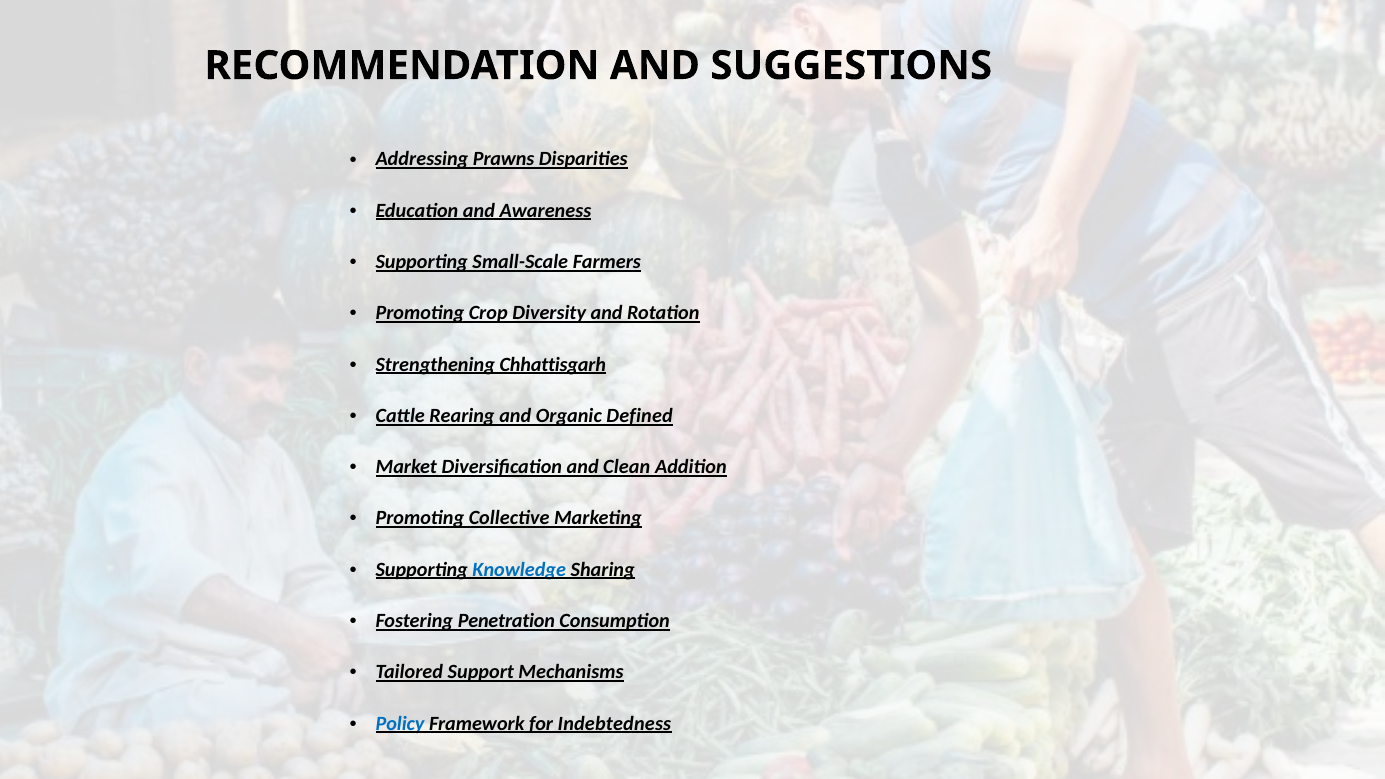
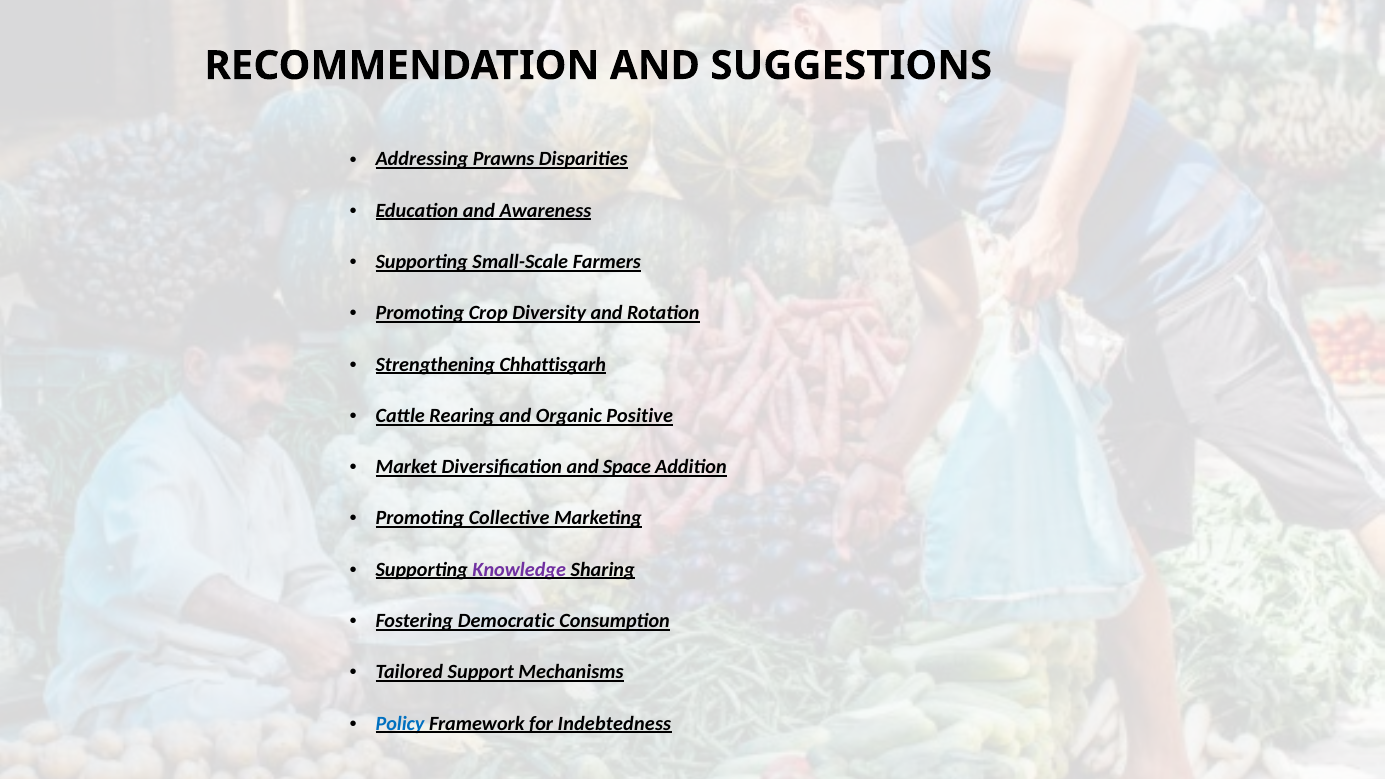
Defined: Defined -> Positive (640, 416)
Clean: Clean -> Space (627, 467)
Knowledge colour: blue -> purple (519, 570)
Penetration: Penetration -> Democratic (506, 621)
